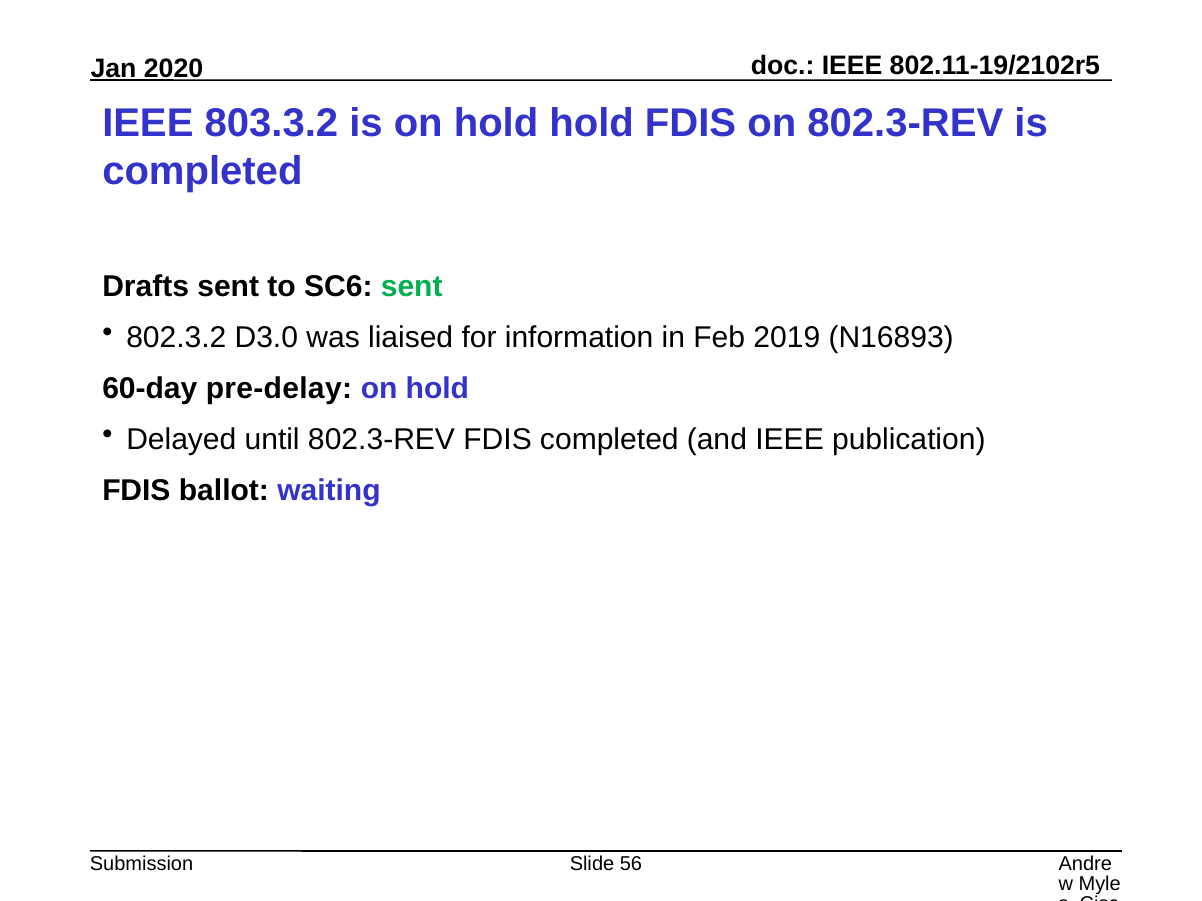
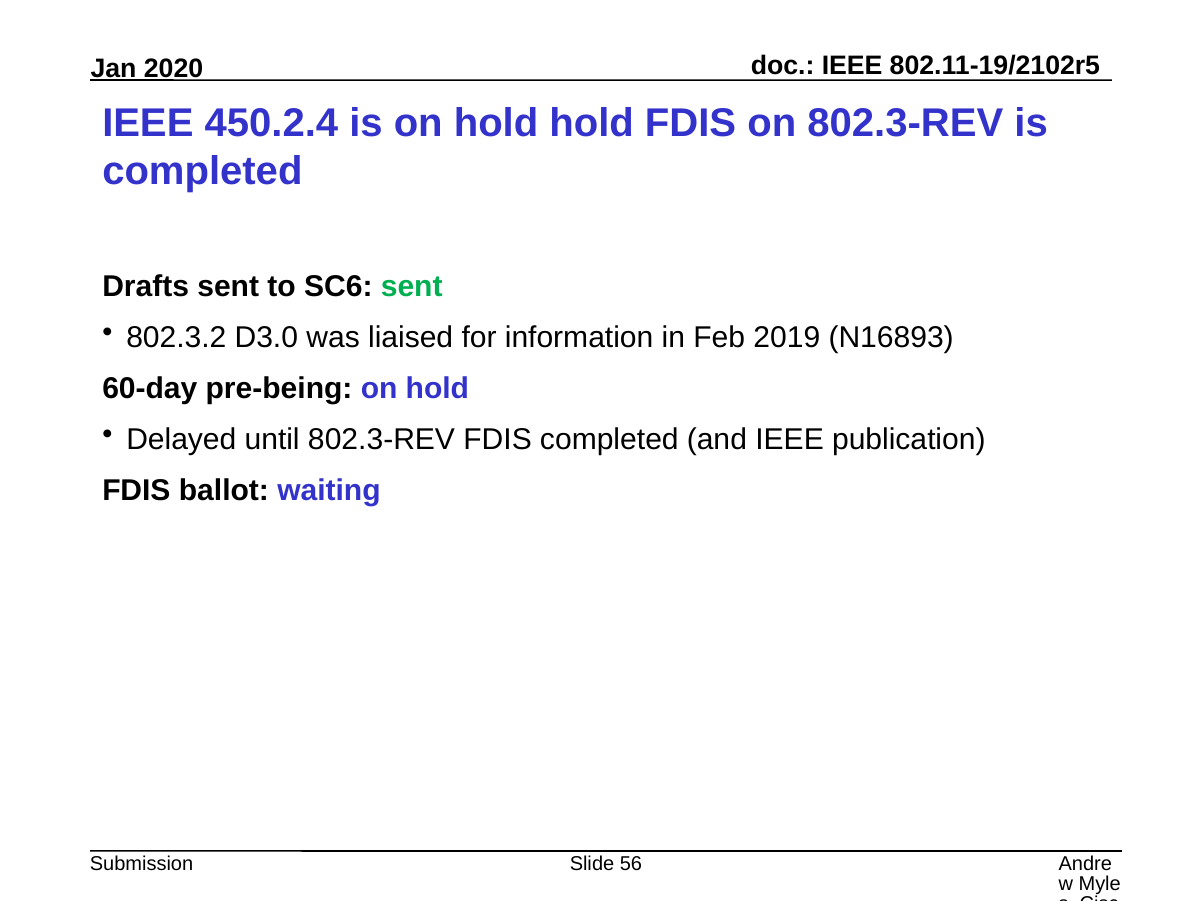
803.3.2: 803.3.2 -> 450.2.4 (271, 123)
pre-delay: pre-delay -> pre-being (279, 389)
